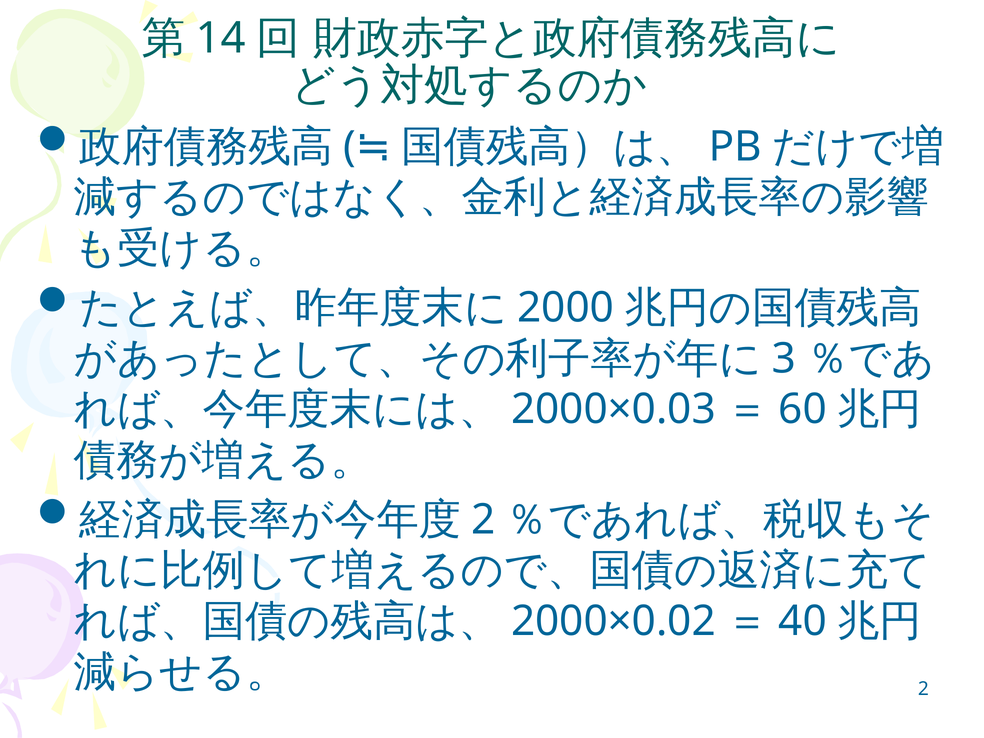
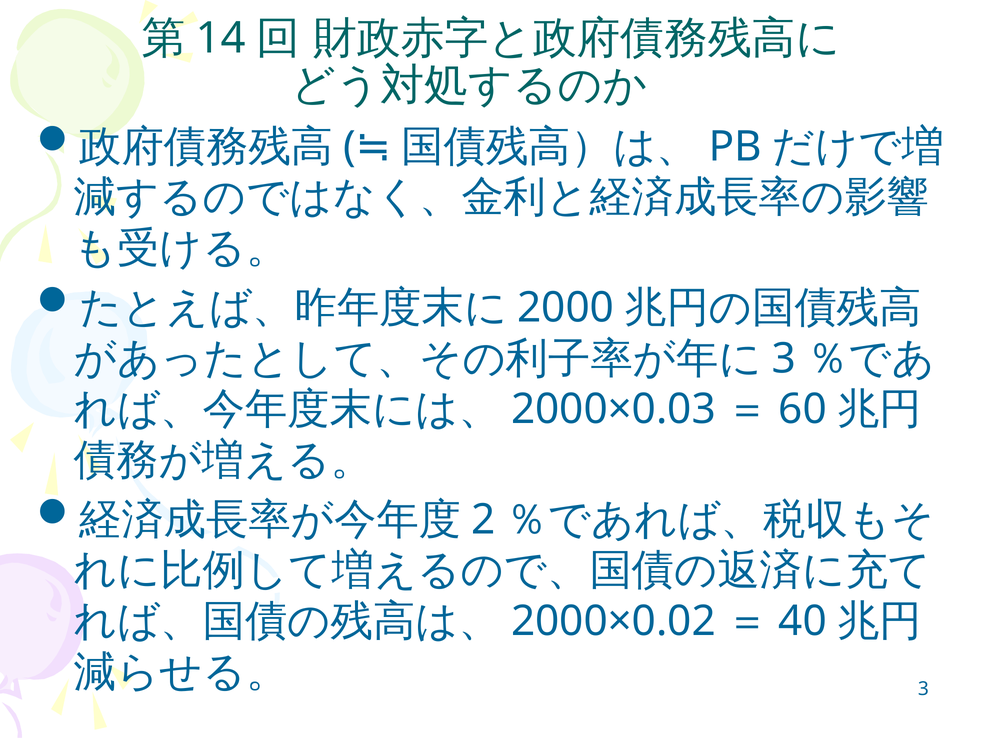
2: 2 -> 3 (923, 689)
